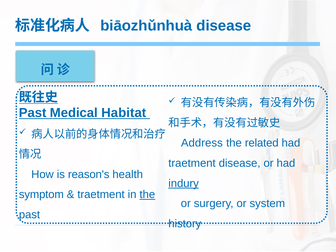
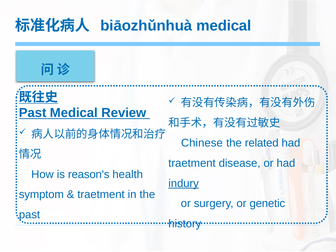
biāozhǔnhuà disease: disease -> medical (224, 26)
Habitat: Habitat -> Review (124, 113)
Address: Address -> Chinese (202, 143)
the underline: present -> none (147, 195)
system: system -> genetic (267, 203)
